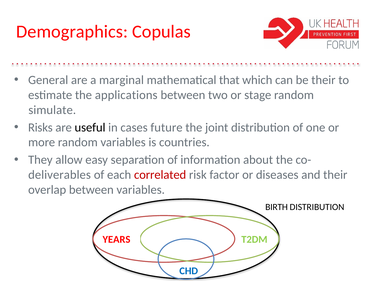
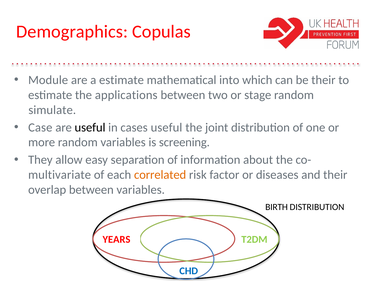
General: General -> Module (48, 80)
a marginal: marginal -> estimate (121, 80)
that: that -> into (229, 80)
Risks: Risks -> Case (40, 127)
cases future: future -> useful (166, 127)
countries: countries -> screening (184, 142)
deliverables: deliverables -> multivariate (60, 175)
correlated colour: red -> orange (160, 175)
